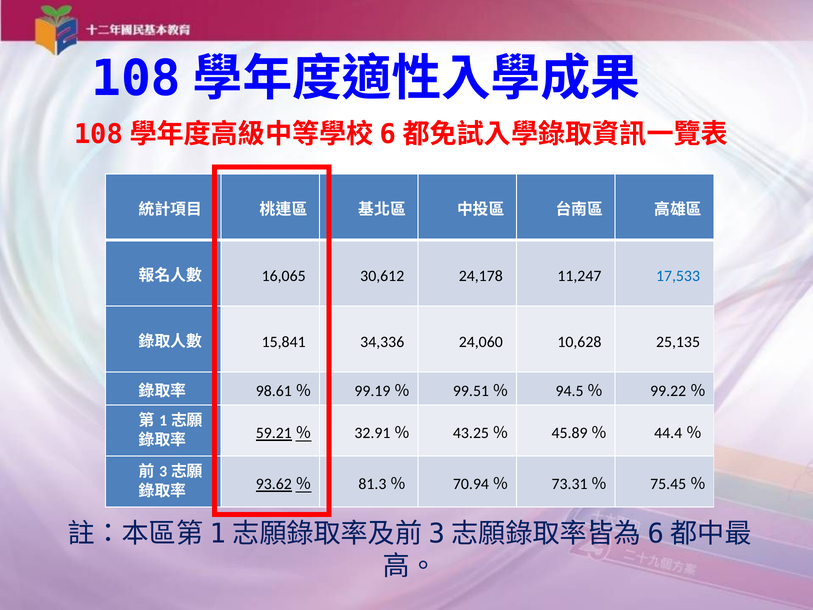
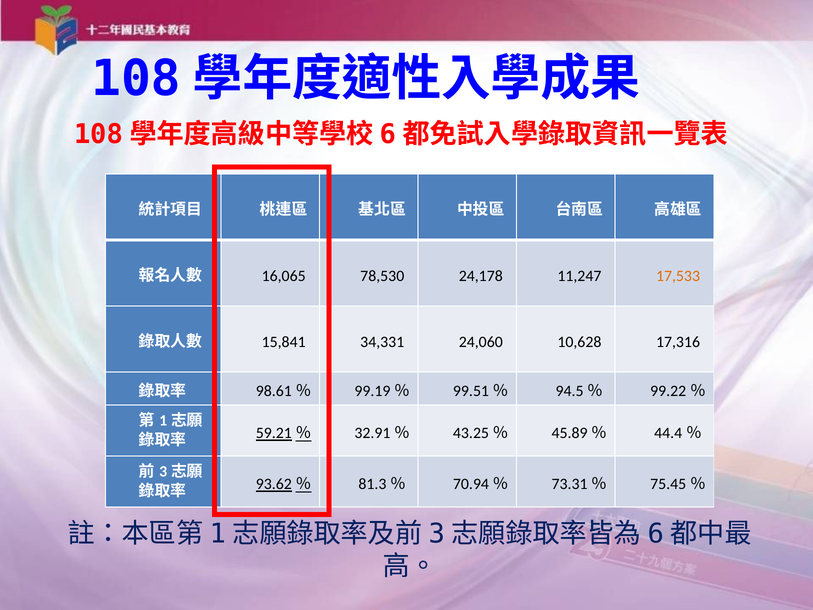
30,612: 30,612 -> 78,530 (382, 276)
17,533 colour: blue -> orange (678, 276)
34,336: 34,336 -> 34,331 (382, 342)
25,135: 25,135 -> 17,316 (678, 342)
